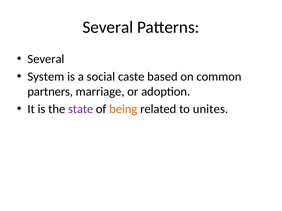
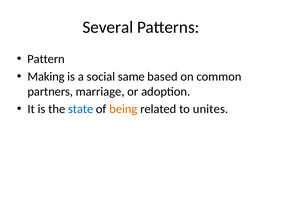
Several: Several -> Pattern (46, 59)
System: System -> Making (46, 77)
caste: caste -> same (131, 77)
state colour: purple -> blue (81, 109)
